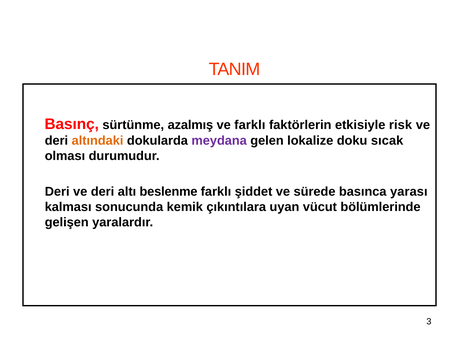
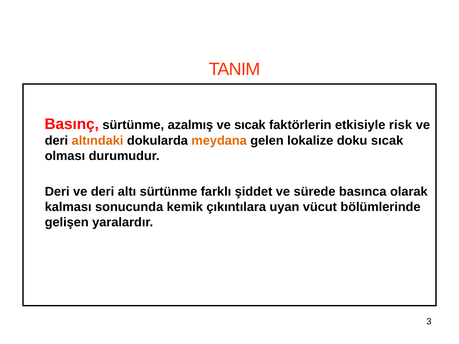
ve farklı: farklı -> sıcak (250, 125)
meydana colour: purple -> orange (219, 141)
altı beslenme: beslenme -> sürtünme (169, 192)
yarası: yarası -> olarak (409, 192)
